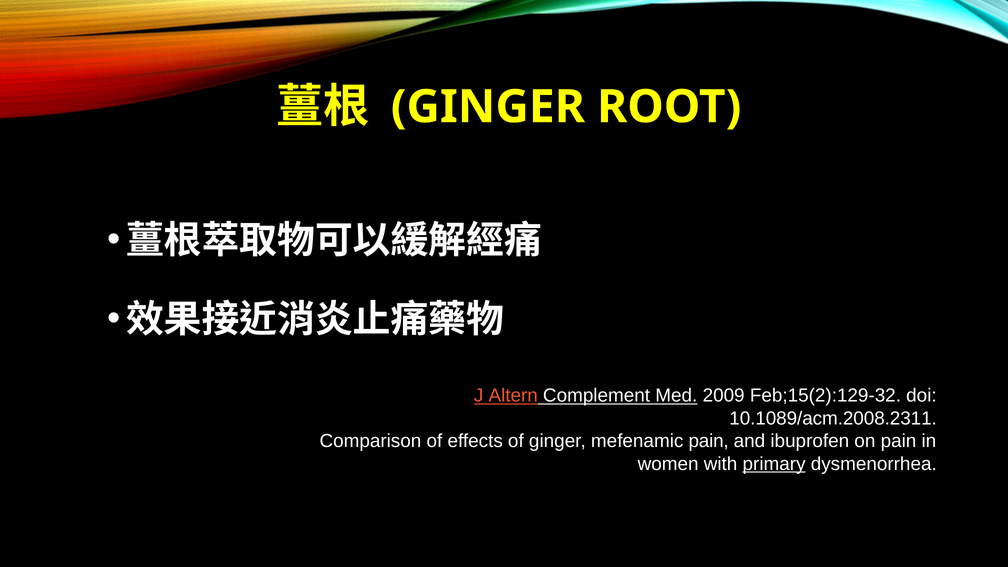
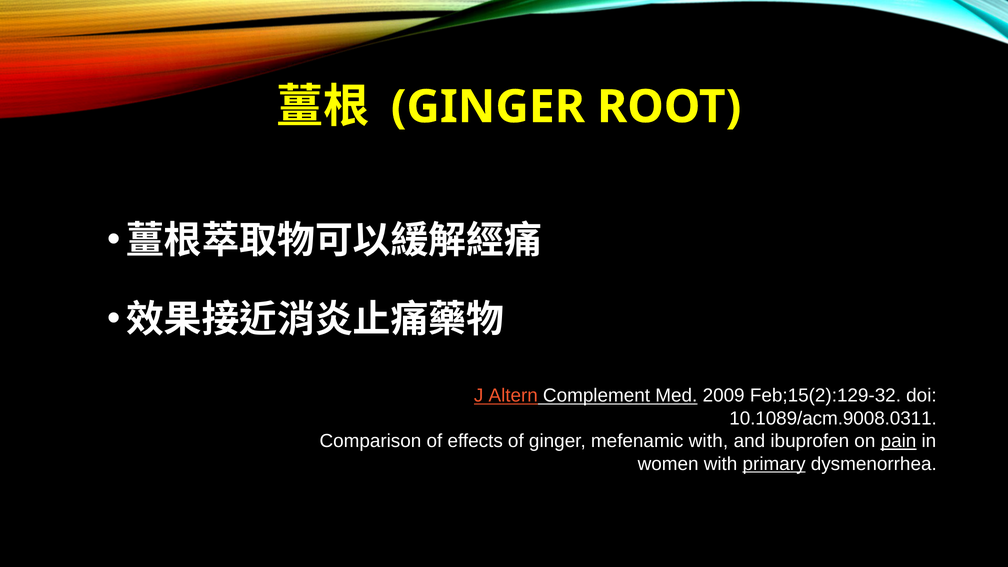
10.1089/acm.2008.2311: 10.1089/acm.2008.2311 -> 10.1089/acm.9008.0311 (833, 418)
mefenamic pain: pain -> with (708, 441)
pain underline: none -> present (899, 441)
